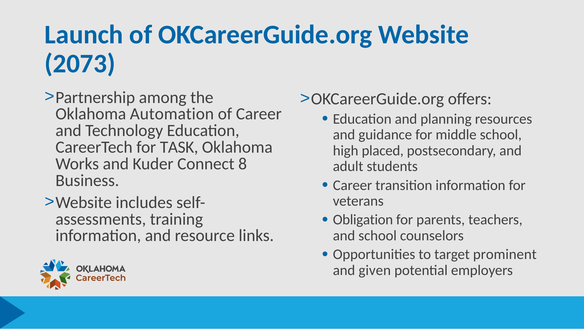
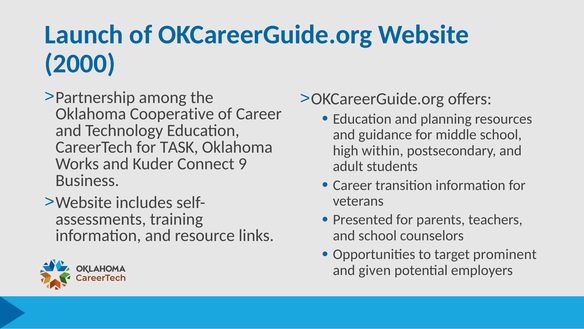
2073: 2073 -> 2000 (80, 64)
Automation: Automation -> Cooperative (172, 114)
placed: placed -> within (383, 150)
8: 8 -> 9 (243, 164)
Obligation: Obligation -> Presented (363, 219)
